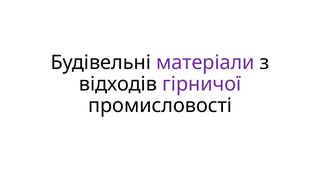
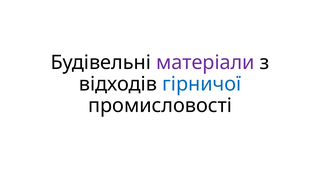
гірничої colour: purple -> blue (202, 84)
